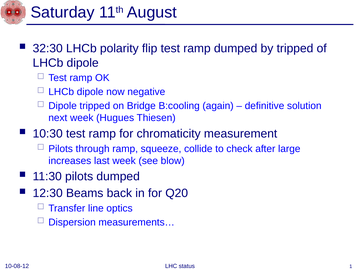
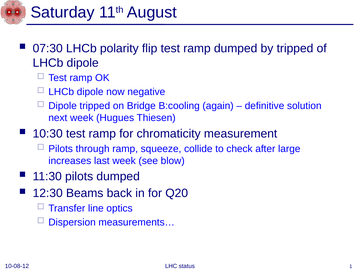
32:30: 32:30 -> 07:30 (48, 48)
